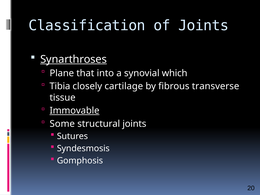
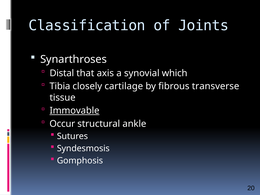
Synarthroses underline: present -> none (74, 59)
Plane: Plane -> Distal (62, 73)
into: into -> axis (105, 73)
Some: Some -> Occur (62, 124)
structural joints: joints -> ankle (134, 124)
